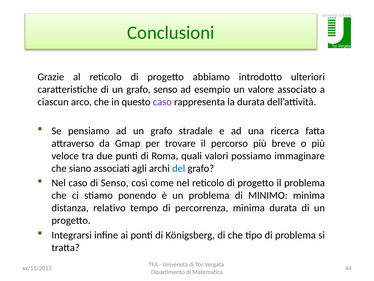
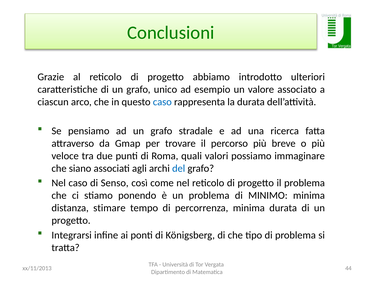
grafo senso: senso -> unico (165, 89)
caso colour: purple -> blue (162, 102)
relativo: relativo -> stimare (109, 208)
